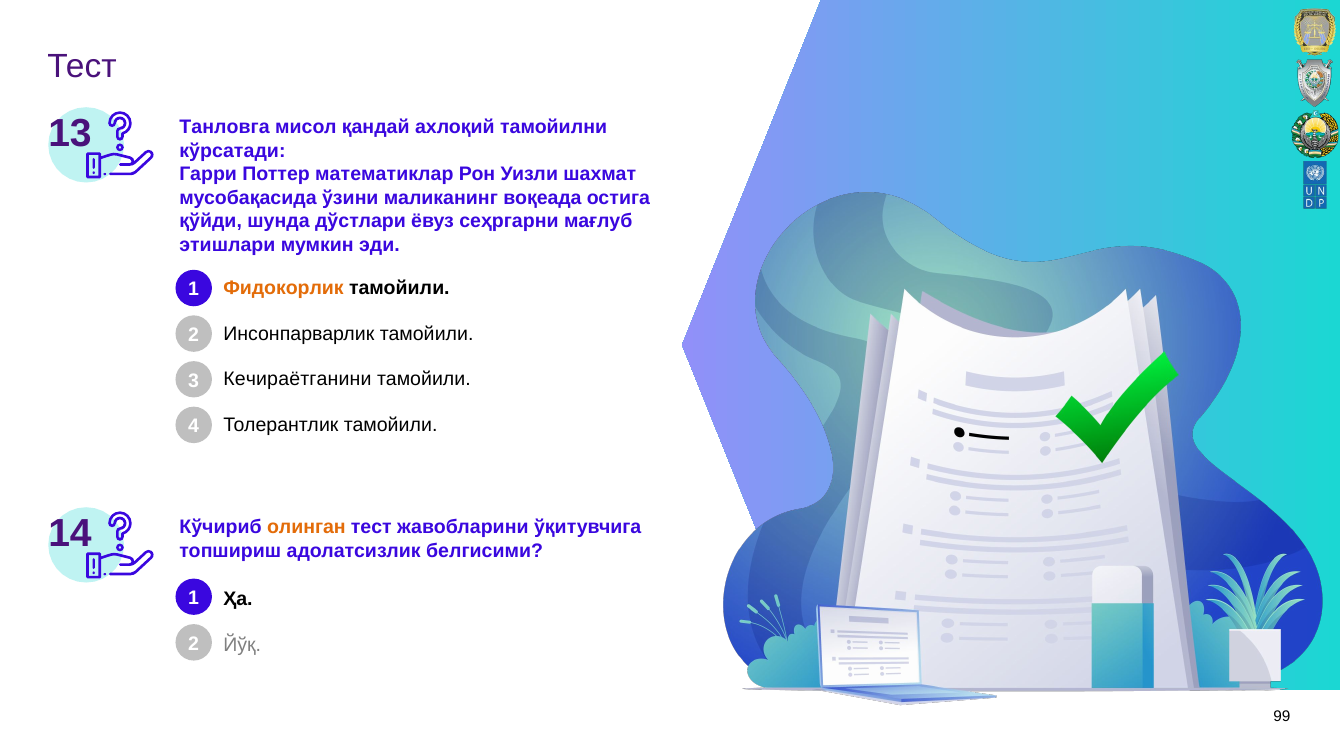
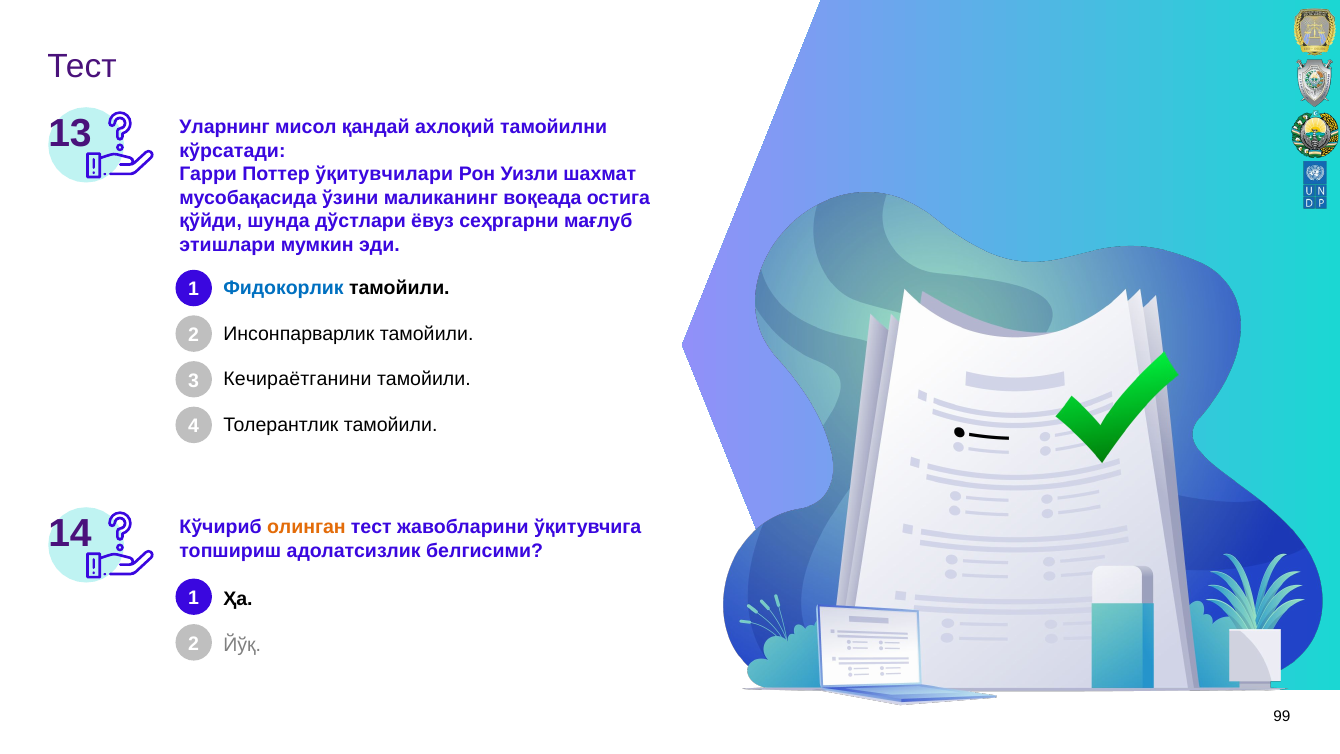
Танловга: Танловга -> Уларнинг (225, 127)
матeматиклар: матeматиклар -> ўқитувчилари (384, 174)
Фидокорлик colour: orange -> blue (283, 288)
